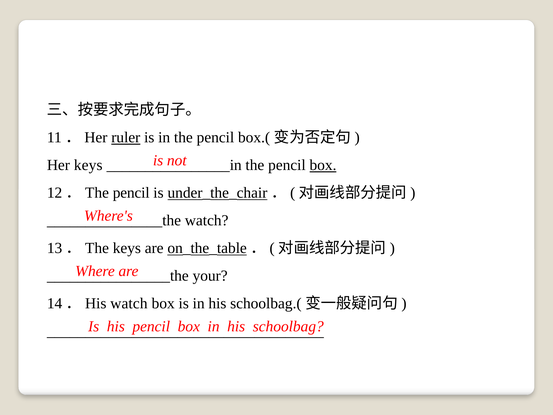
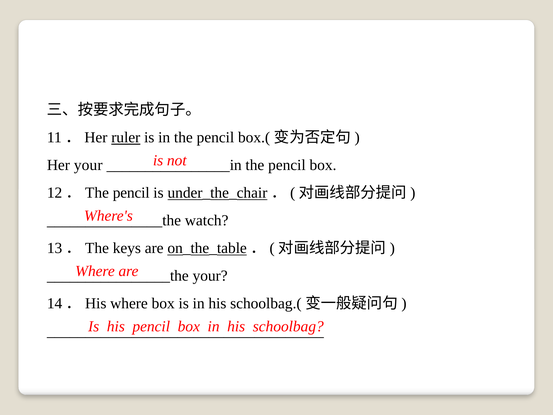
Her keys: keys -> your (88, 165)
box underline: present -> none (323, 165)
14．His watch: watch -> where (129, 303)
